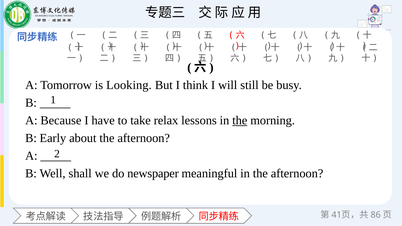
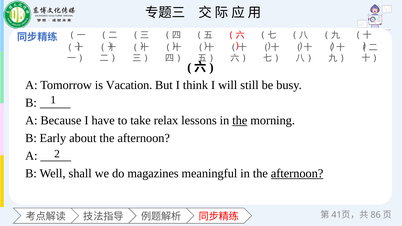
Looking: Looking -> Vacation (129, 85)
newspaper: newspaper -> magazines (153, 174)
afternoon underline: none -> present (297, 174)
